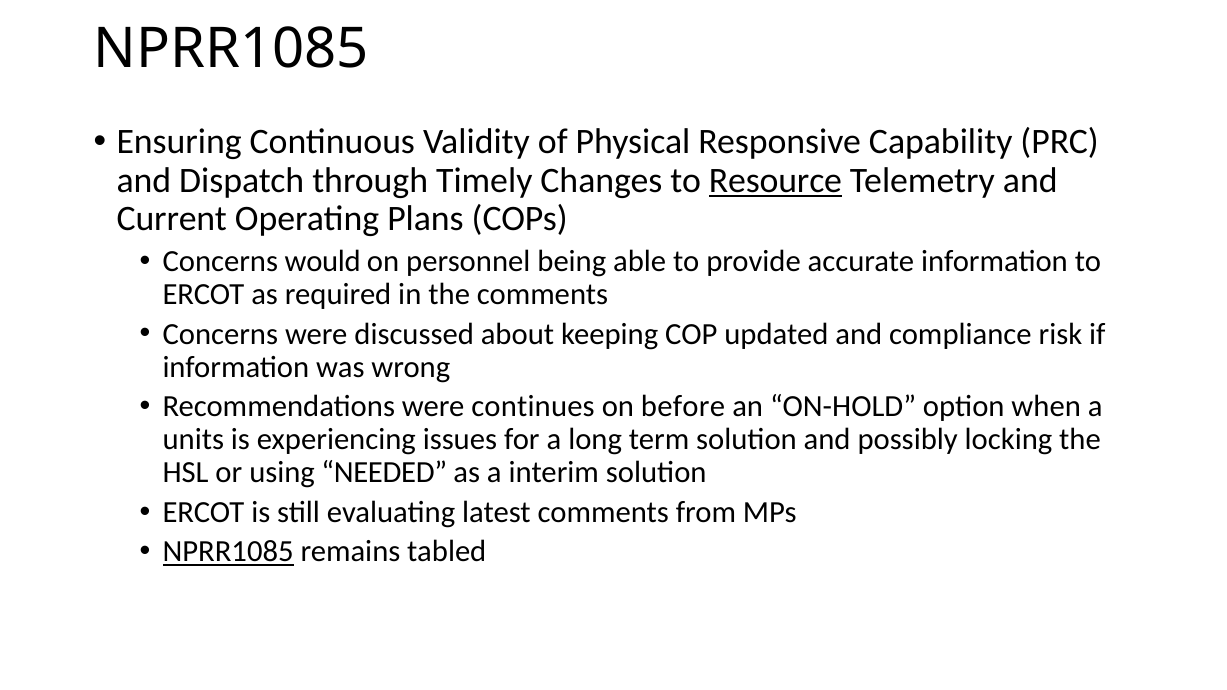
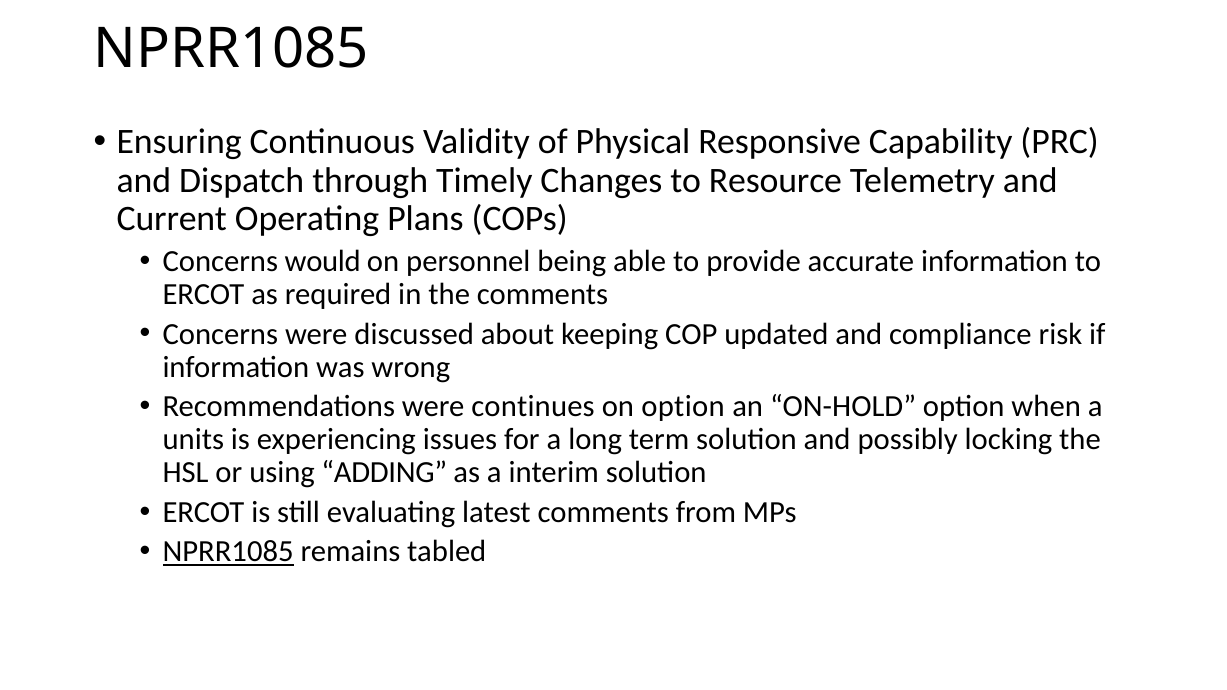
Resource underline: present -> none (775, 181)
on before: before -> option (683, 407)
NEEDED: NEEDED -> ADDING (384, 473)
